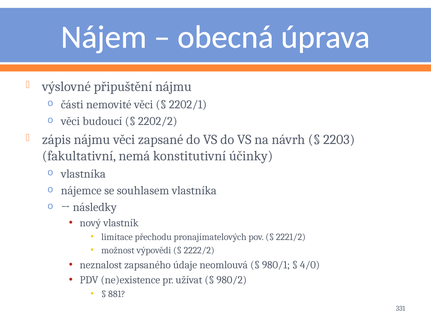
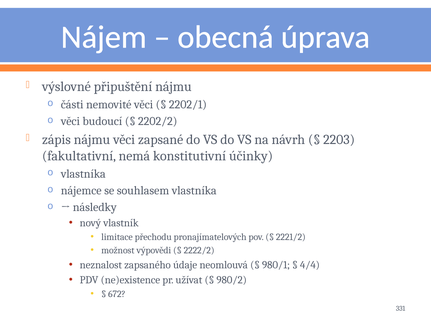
4/0: 4/0 -> 4/4 (310, 265)
881: 881 -> 672 (117, 294)
